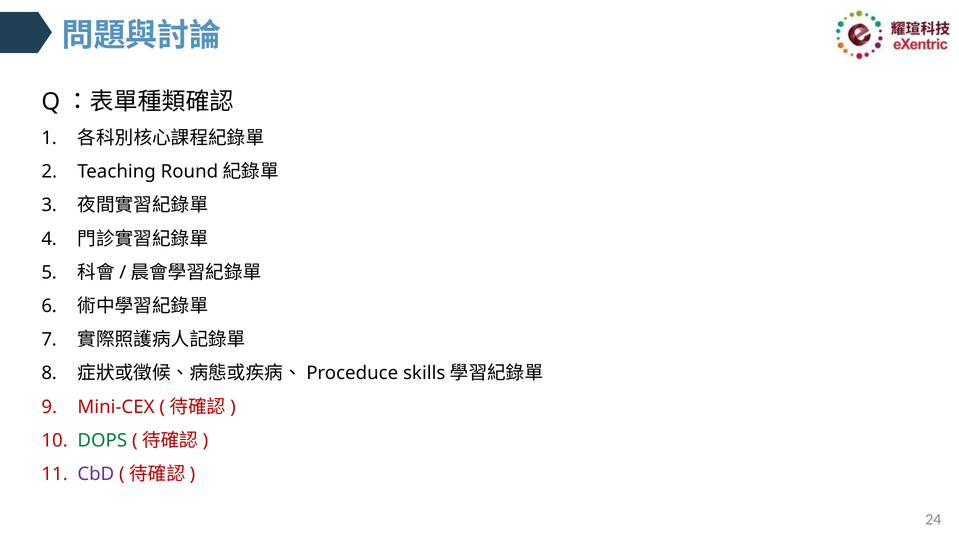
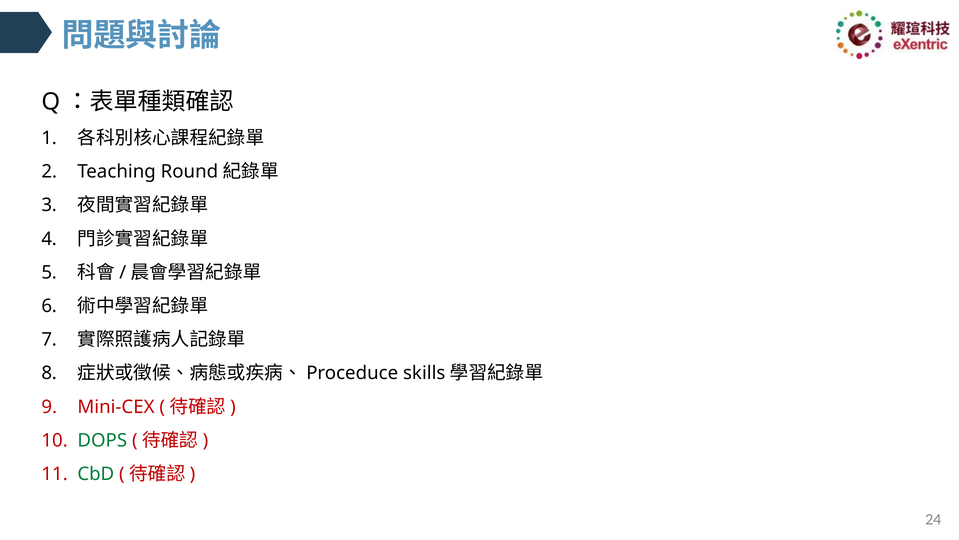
CbD colour: purple -> green (96, 474)
